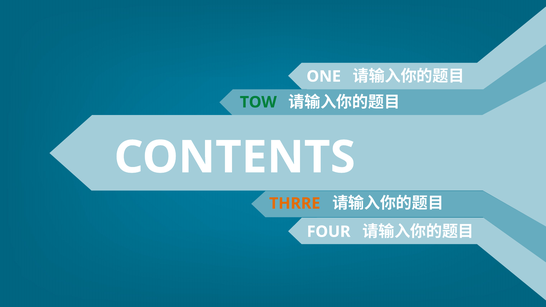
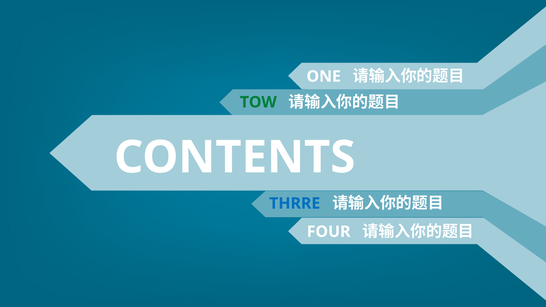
THRRE colour: orange -> blue (295, 203)
